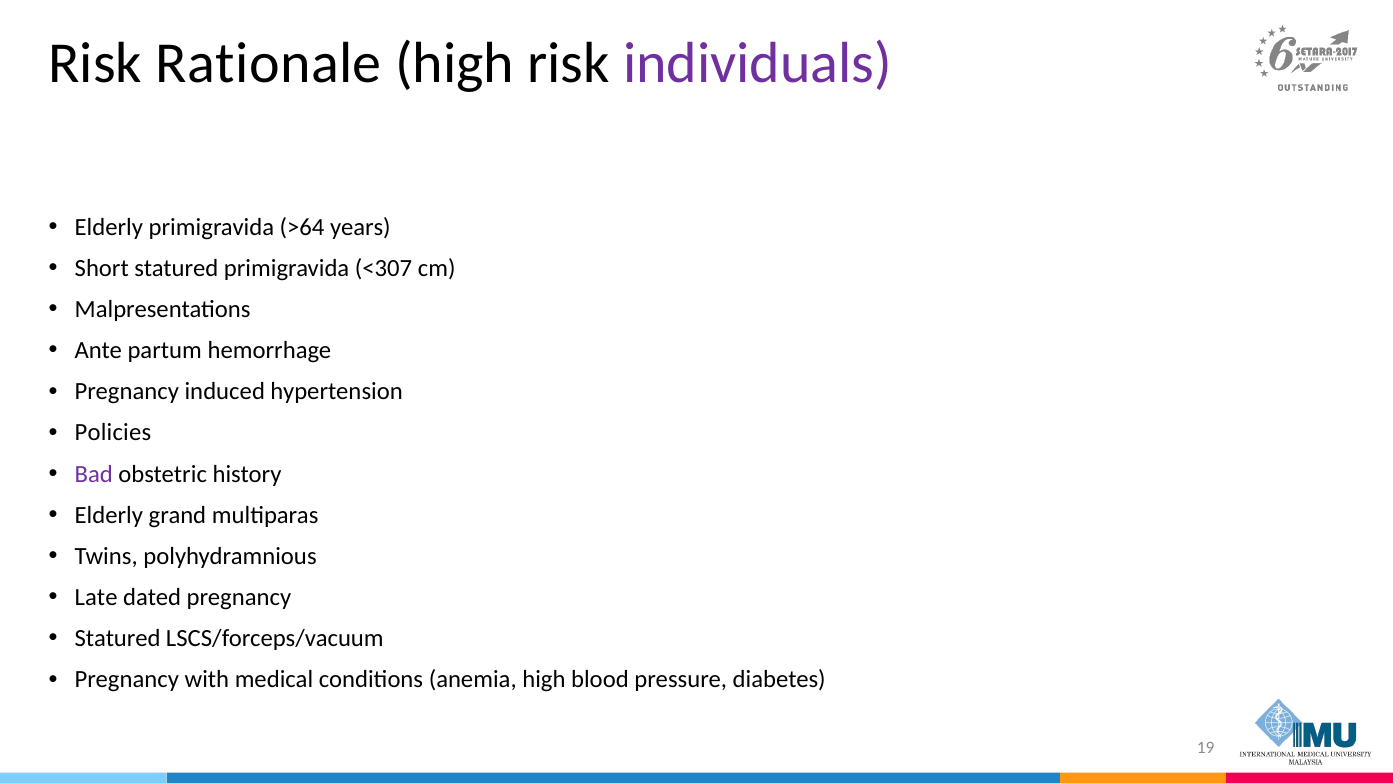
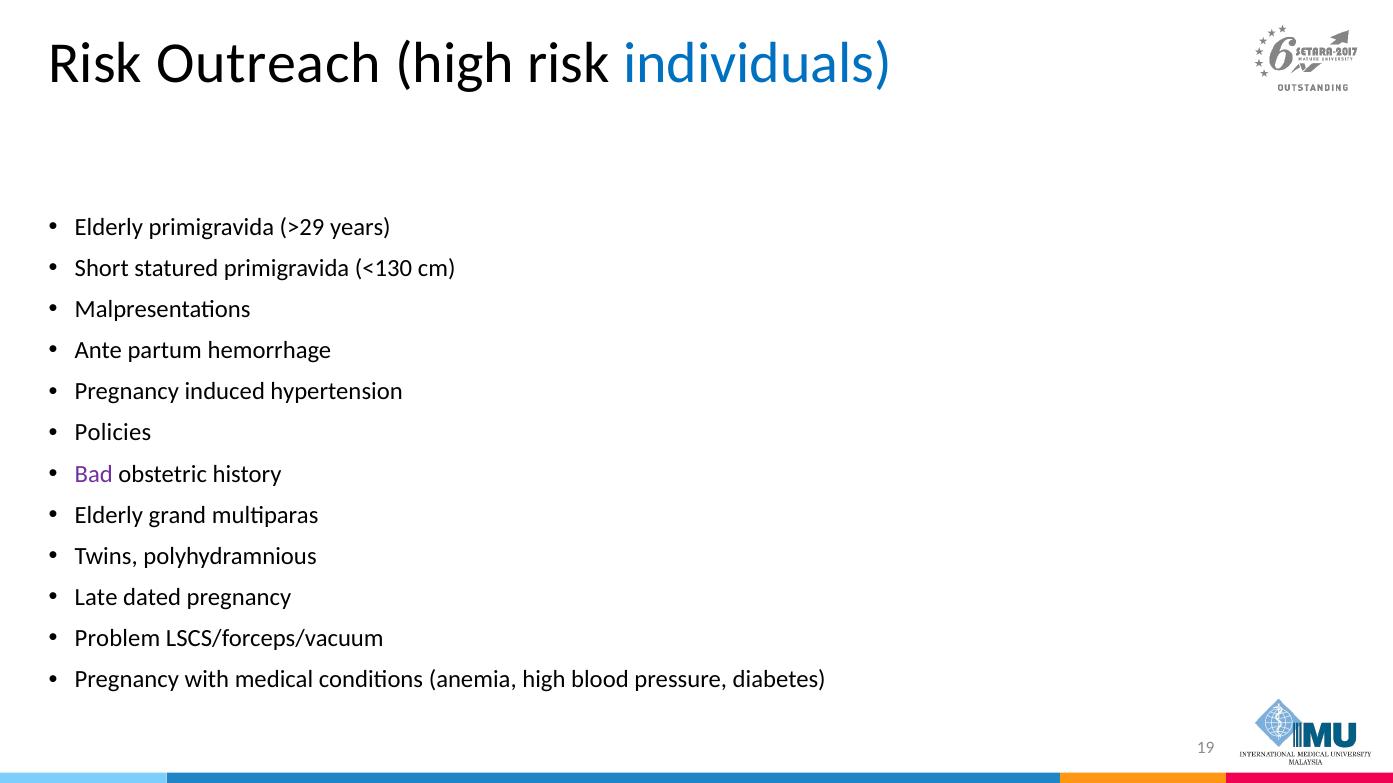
Rationale: Rationale -> Outreach (269, 64)
individuals colour: purple -> blue (758, 64)
>64: >64 -> >29 (302, 227)
<307: <307 -> <130 (384, 268)
Statured: Statured -> Problem (117, 639)
